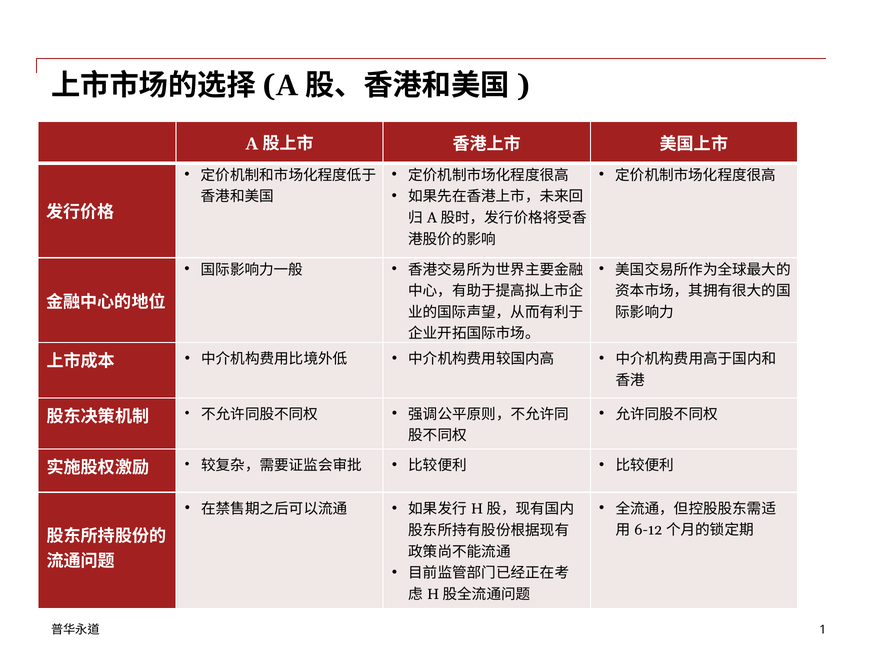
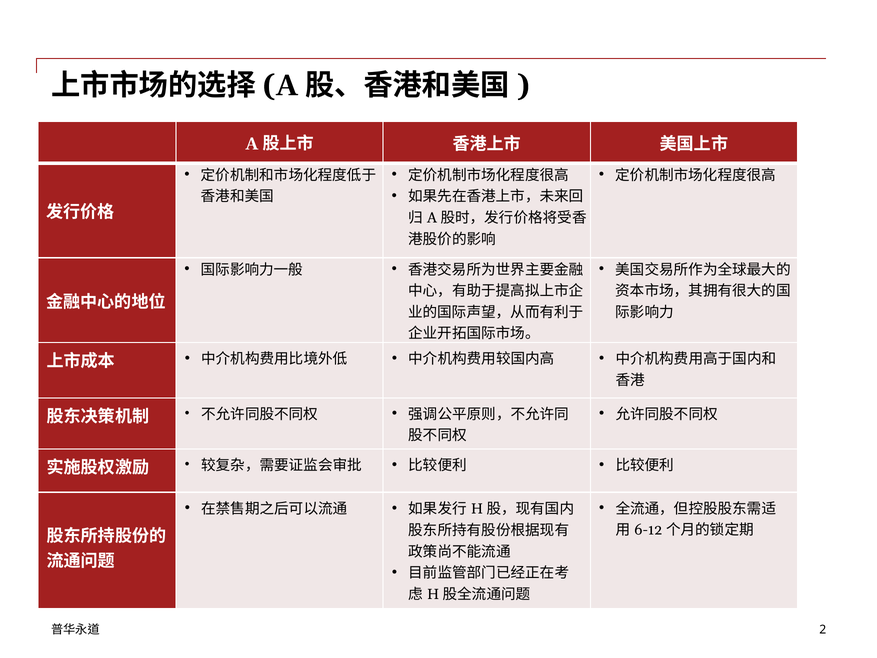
1: 1 -> 2 (823, 629)
